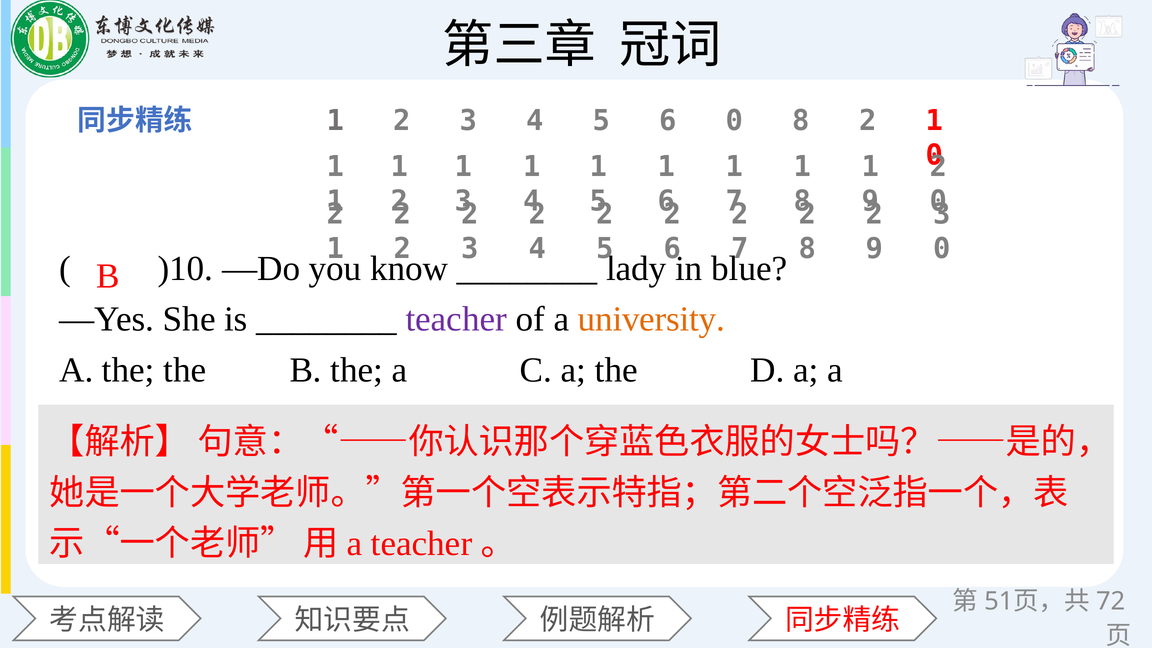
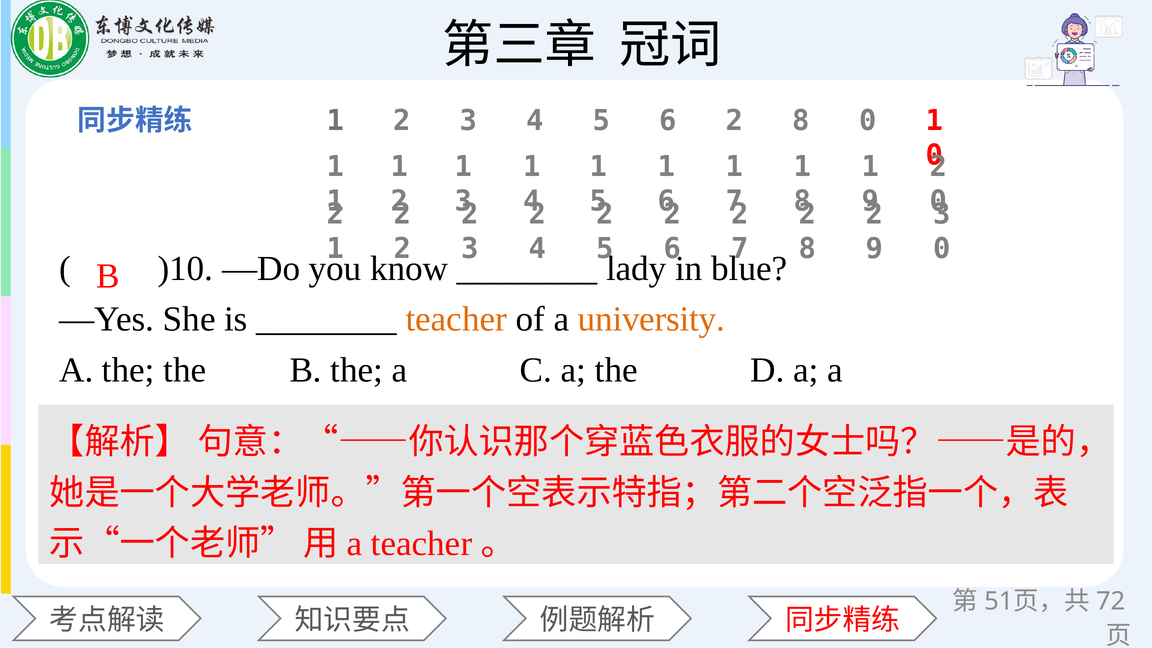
5 6 0: 0 -> 2 (735, 121)
2: 2 -> 0 (868, 121)
teacher colour: purple -> orange (456, 319)
